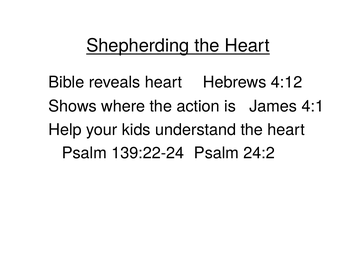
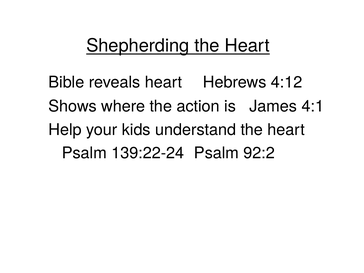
24:2: 24:2 -> 92:2 (259, 153)
